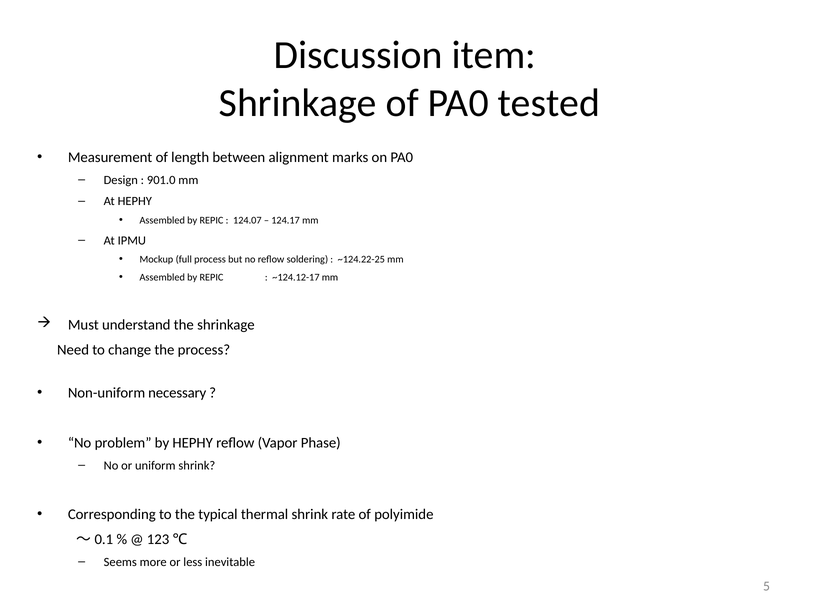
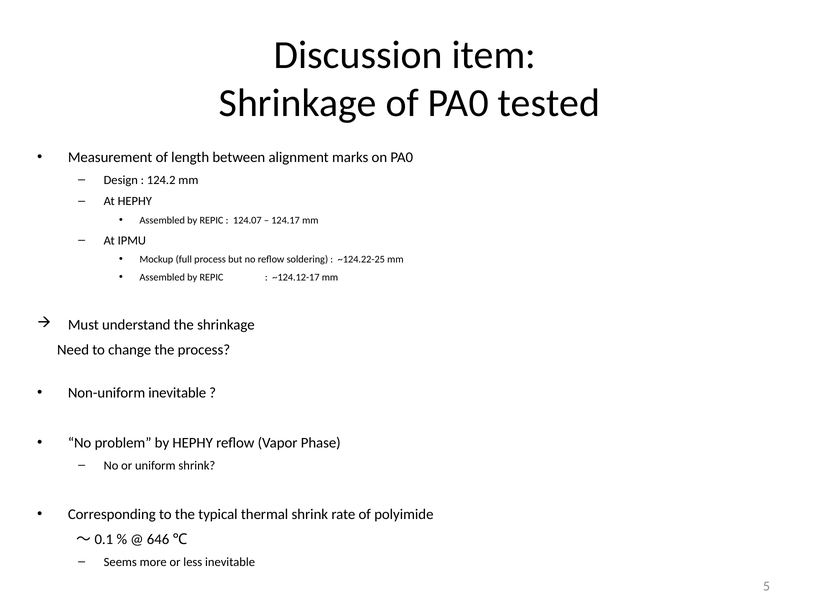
901.0: 901.0 -> 124.2 (161, 180)
Non-uniform necessary: necessary -> inevitable (177, 393)
123: 123 -> 646 (158, 540)
